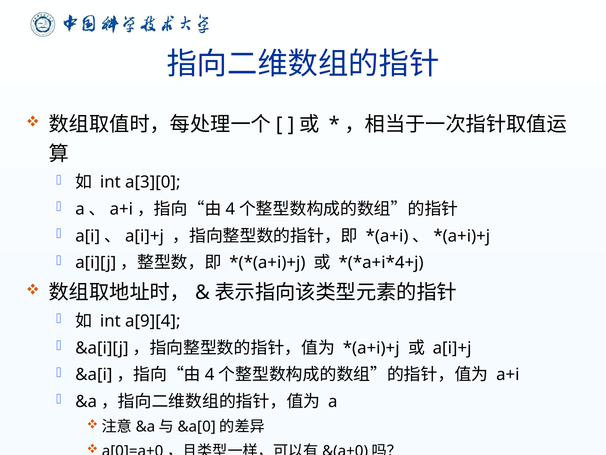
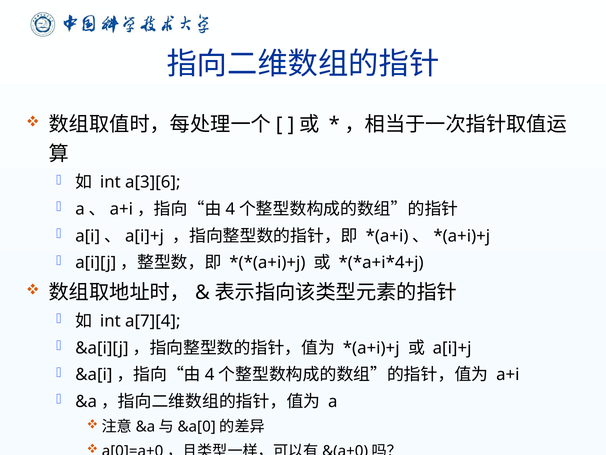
a[3][0: a[3][0 -> a[3][6 (153, 182)
a[9][4: a[9][4 -> a[7][4 (153, 321)
